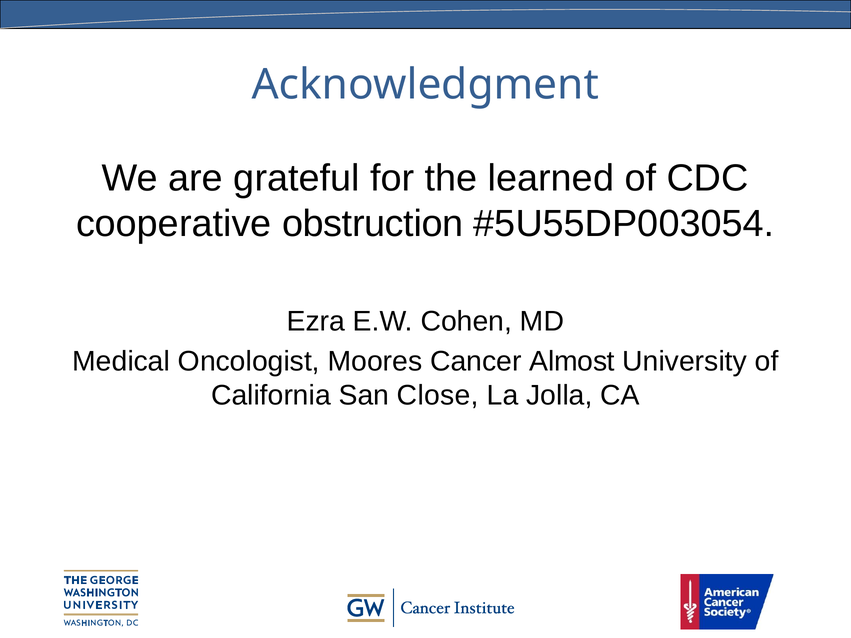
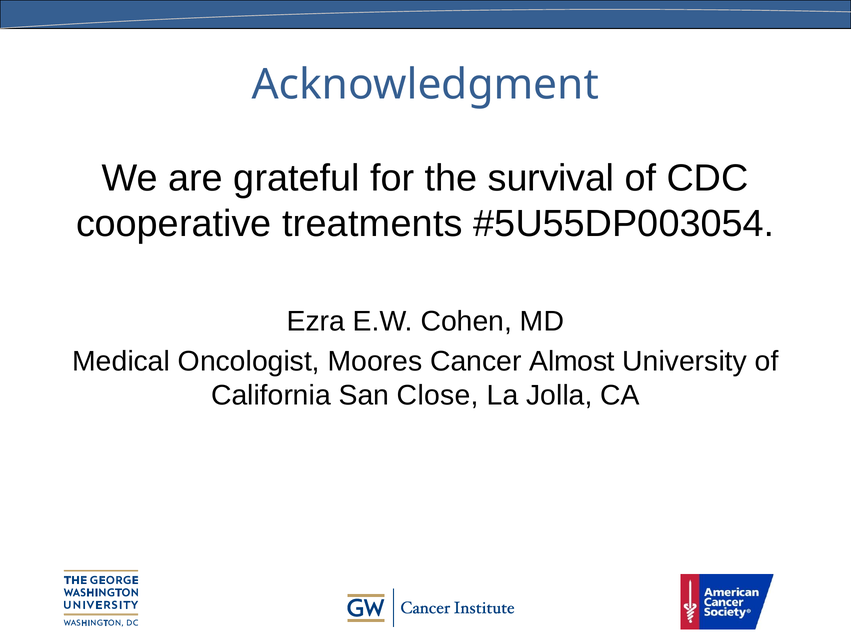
learned: learned -> survival (551, 179)
obstruction: obstruction -> treatments (372, 224)
